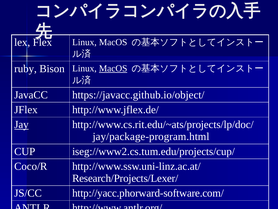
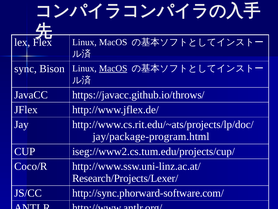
ruby: ruby -> sync (26, 68)
https://javacc.github.io/object/: https://javacc.github.io/object/ -> https://javacc.github.io/throws/ (138, 95)
Jay underline: present -> none (22, 124)
http://yacc.phorward-software.com/: http://yacc.phorward-software.com/ -> http://sync.phorward-software.com/ (148, 193)
